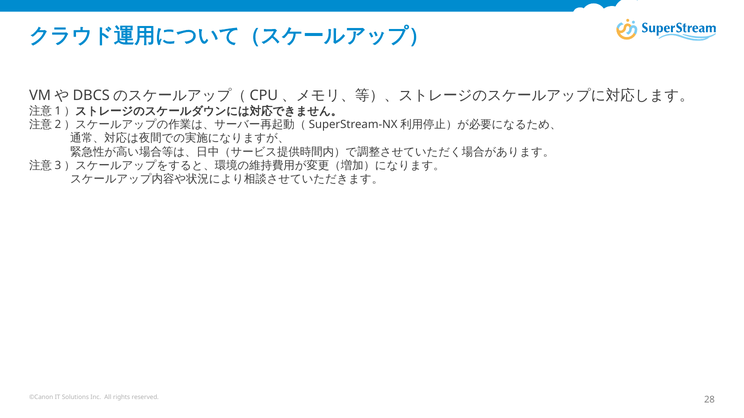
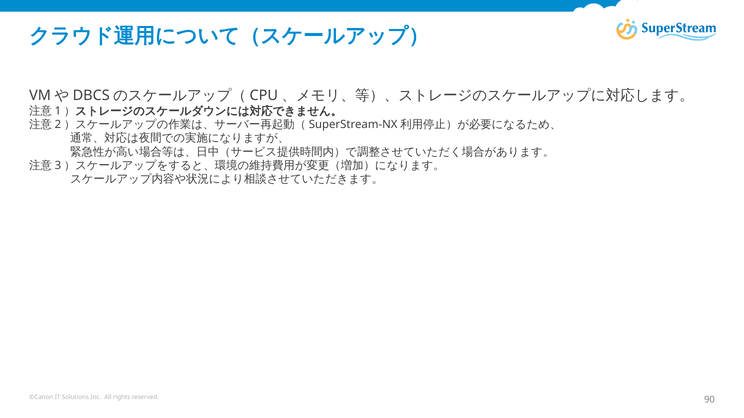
28: 28 -> 90 (709, 400)
